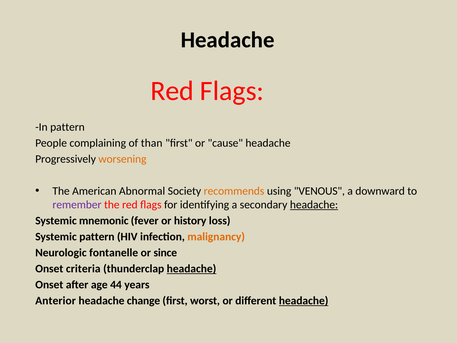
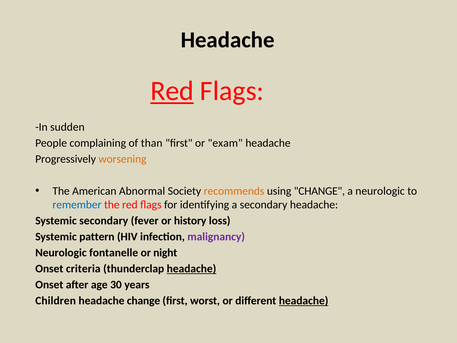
Red underline: none -> present (172, 91)
In pattern: pattern -> sudden (67, 127)
cause: cause -> exam (225, 143)
using VENOUS: VENOUS -> CHANGE (319, 191)
a downward: downward -> neurologic (380, 191)
remember colour: purple -> blue (77, 205)
headache underline: present -> none (314, 205)
Systemic mnemonic: mnemonic -> secondary (104, 221)
malignancy colour: orange -> purple (216, 236)
since: since -> night (165, 252)
44: 44 -> 30 (116, 284)
Anterior: Anterior -> Children (56, 300)
